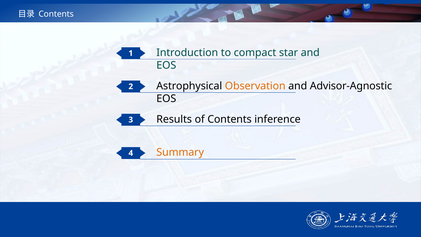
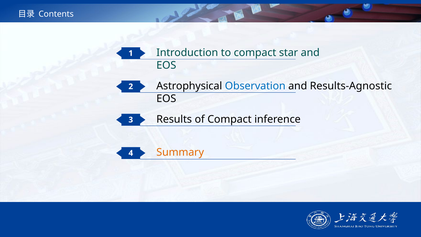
Observation colour: orange -> blue (255, 86)
Advisor-Agnostic: Advisor-Agnostic -> Results-Agnostic (351, 86)
of Contents: Contents -> Compact (230, 119)
